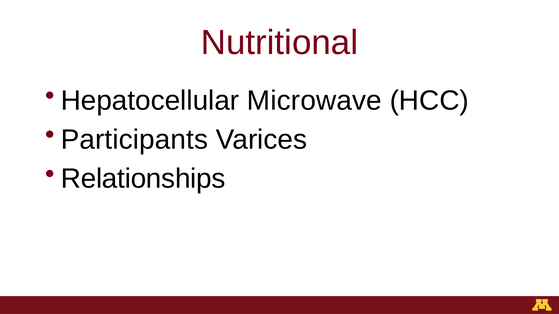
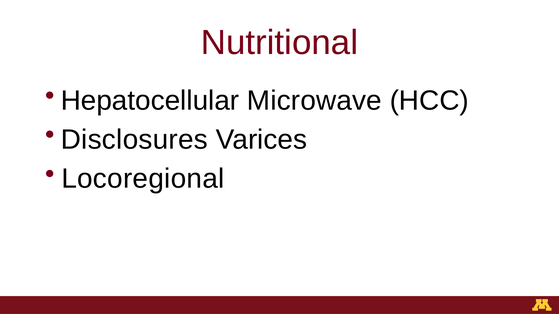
Participants: Participants -> Disclosures (134, 140)
Relationships: Relationships -> Locoregional (143, 179)
